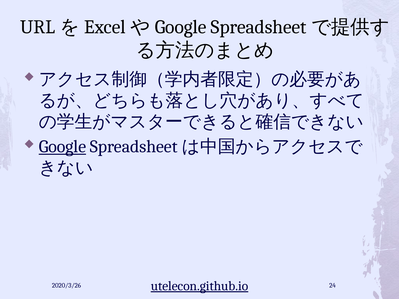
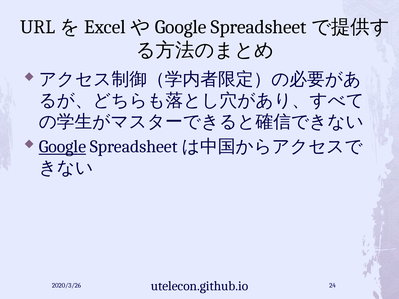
utelecon.github.io underline: present -> none (199, 286)
